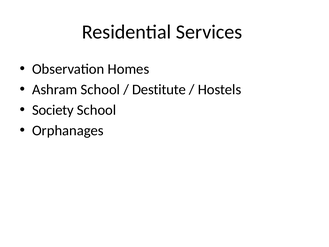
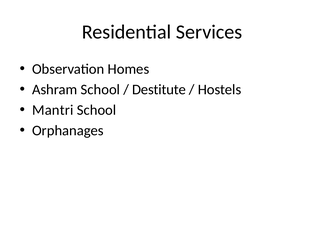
Society: Society -> Mantri (53, 110)
